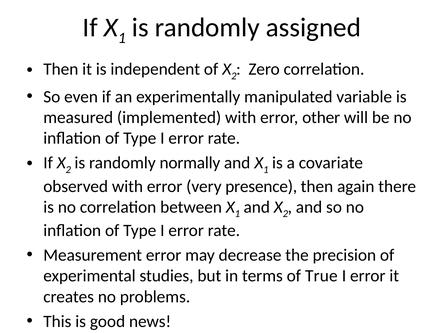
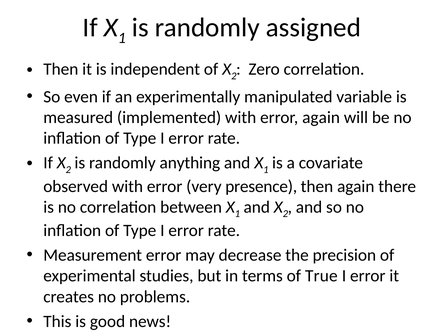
error other: other -> again (321, 117)
normally: normally -> anything (190, 163)
